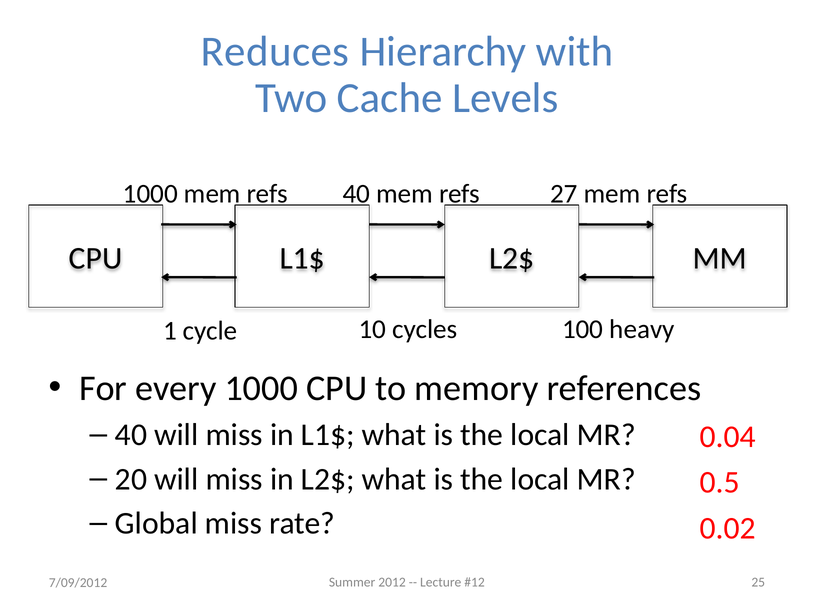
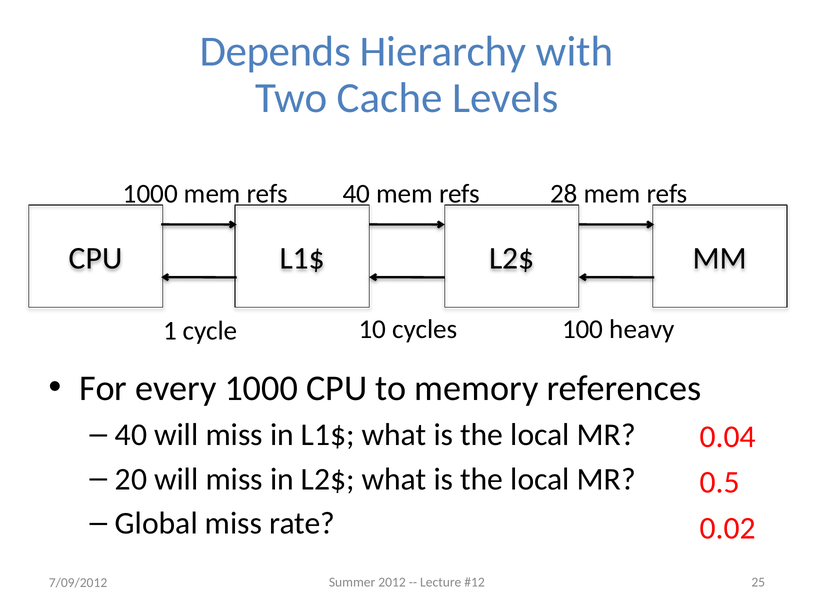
Reduces: Reduces -> Depends (275, 52)
27: 27 -> 28 (564, 194)
